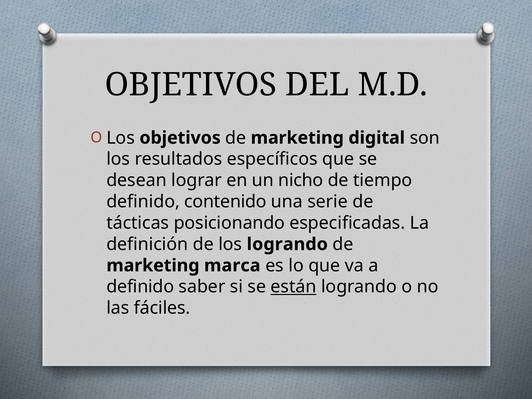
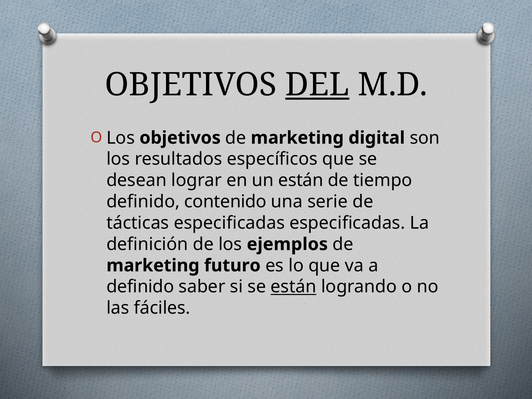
DEL underline: none -> present (317, 85)
un nicho: nicho -> están (301, 180)
tácticas posicionando: posicionando -> especificadas (229, 223)
los logrando: logrando -> ejemplos (287, 244)
marca: marca -> futuro (232, 266)
